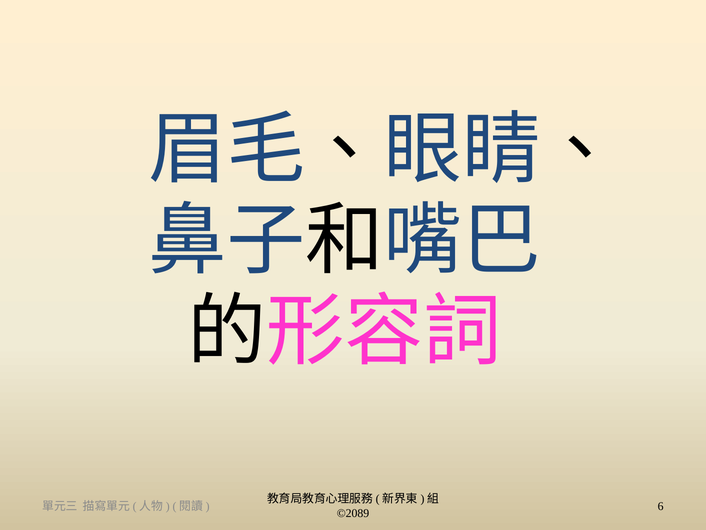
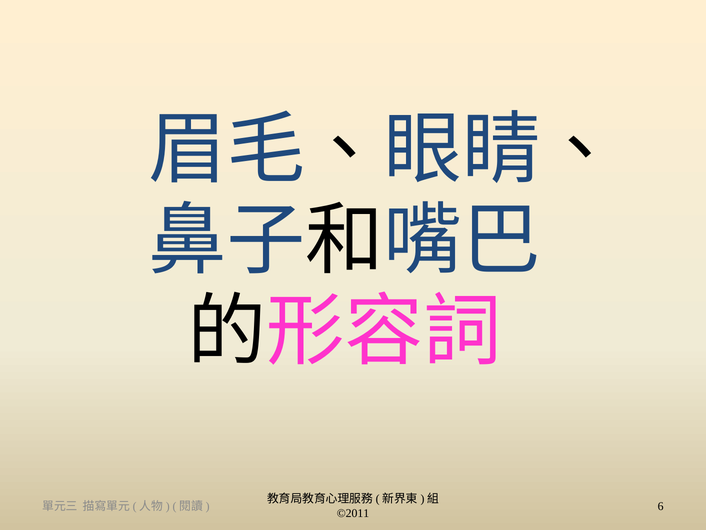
©2089: ©2089 -> ©2011 (353, 513)
